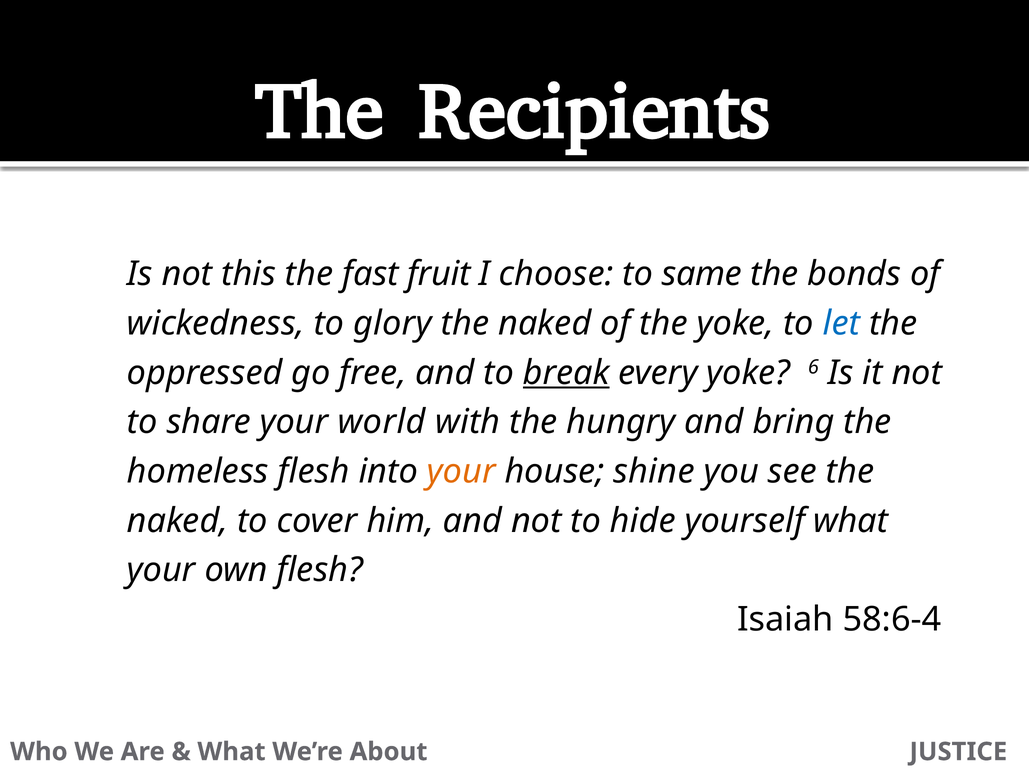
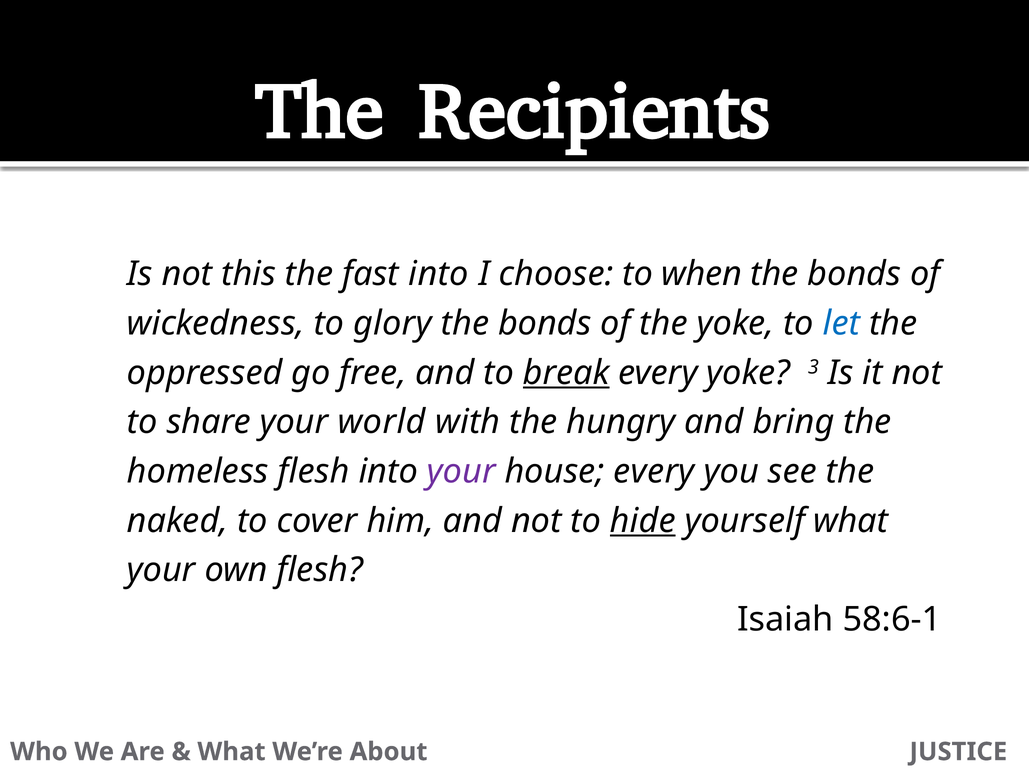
fast fruit: fruit -> into (439, 274)
same: same -> when (702, 274)
naked: naked -> bonds (545, 324)
6: 6 -> 3 (813, 368)
your colour: orange -> purple (461, 472)
house shine: shine -> every (654, 472)
hide underline: none -> present (643, 521)
58:6-4: 58:6-4 -> 58:6-1 (892, 620)
